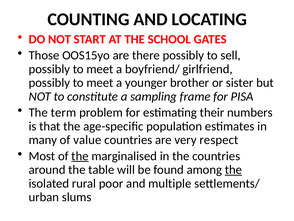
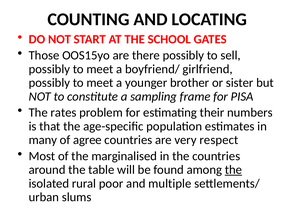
term: term -> rates (64, 112)
value: value -> agree (87, 140)
the underline: present -> none (80, 156)
